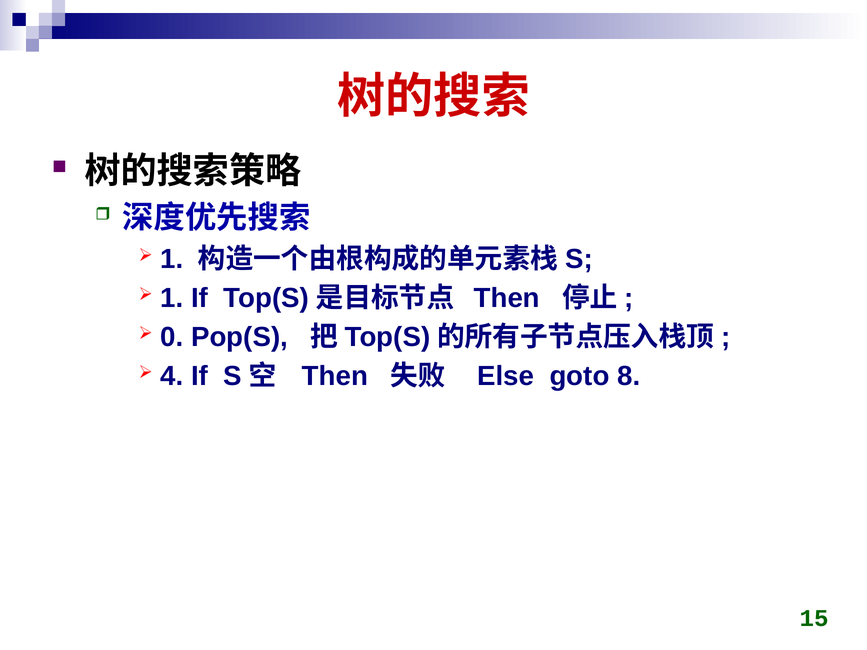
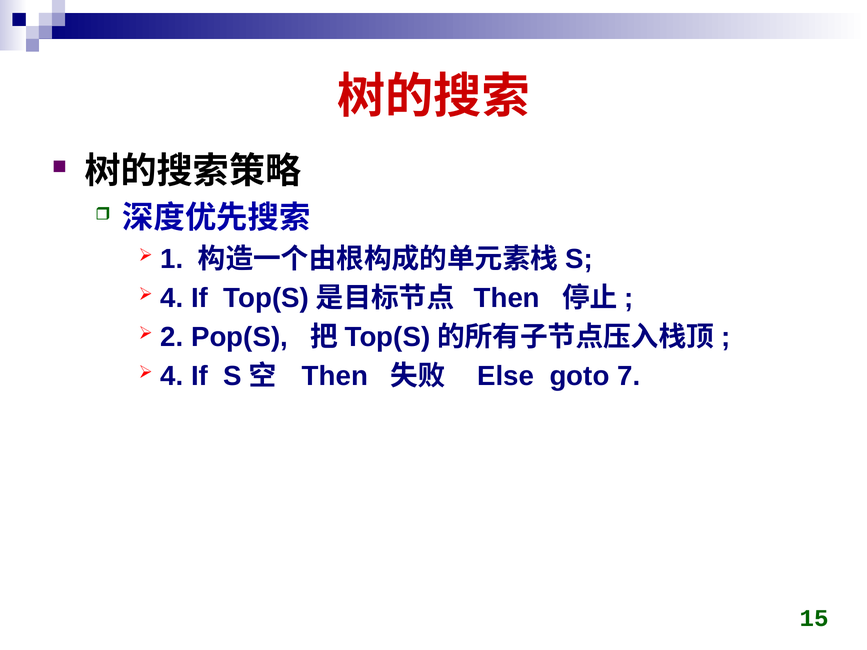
1: 1 -> 4 (172, 298)
0: 0 -> 2 (172, 337)
8: 8 -> 7 (629, 376)
